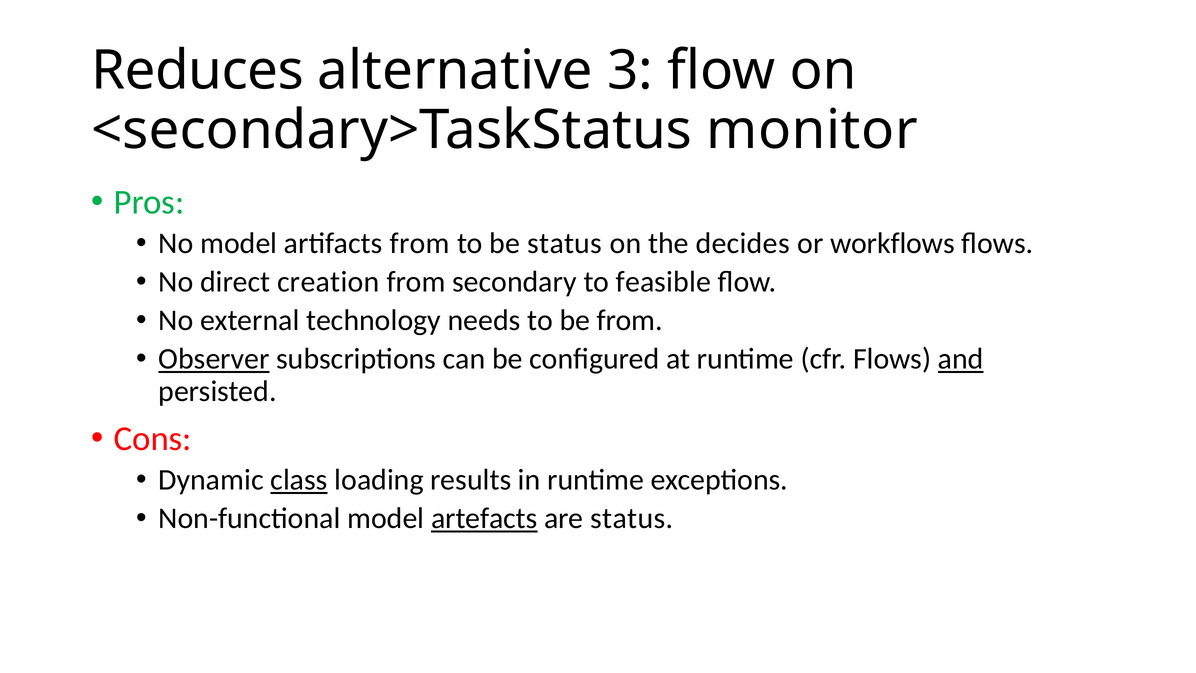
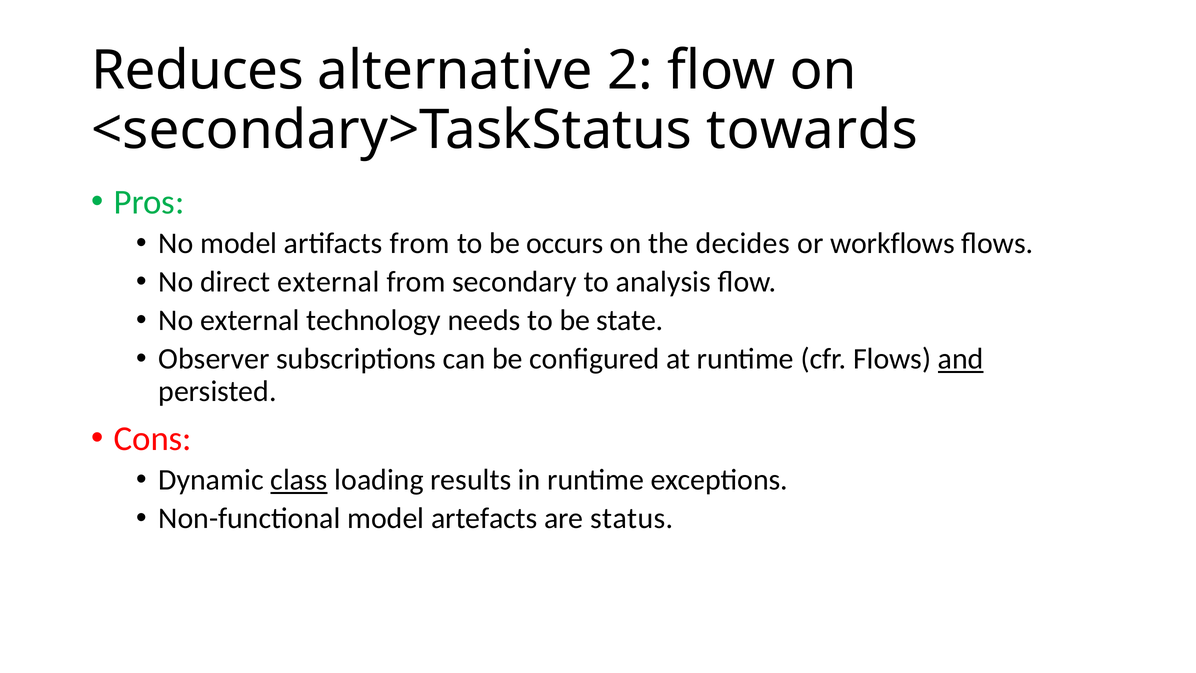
3: 3 -> 2 (630, 71)
monitor: monitor -> towards (812, 130)
be status: status -> occurs (565, 243)
direct creation: creation -> external (328, 282)
feasible: feasible -> analysis (663, 282)
be from: from -> state (630, 320)
Observer underline: present -> none (214, 359)
artefacts underline: present -> none (484, 518)
